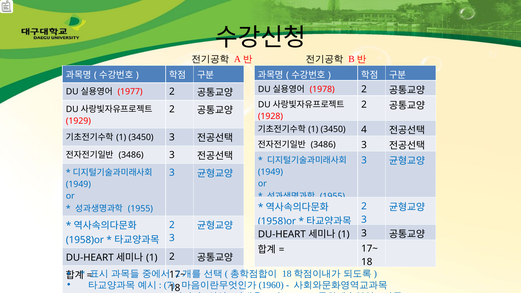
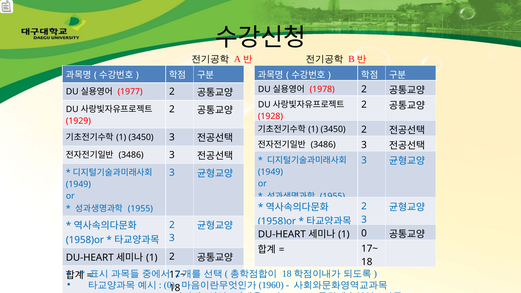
3450 4: 4 -> 2 (364, 129)
3: 3 -> 0 (364, 233)
7: 7 -> 0 (169, 285)
